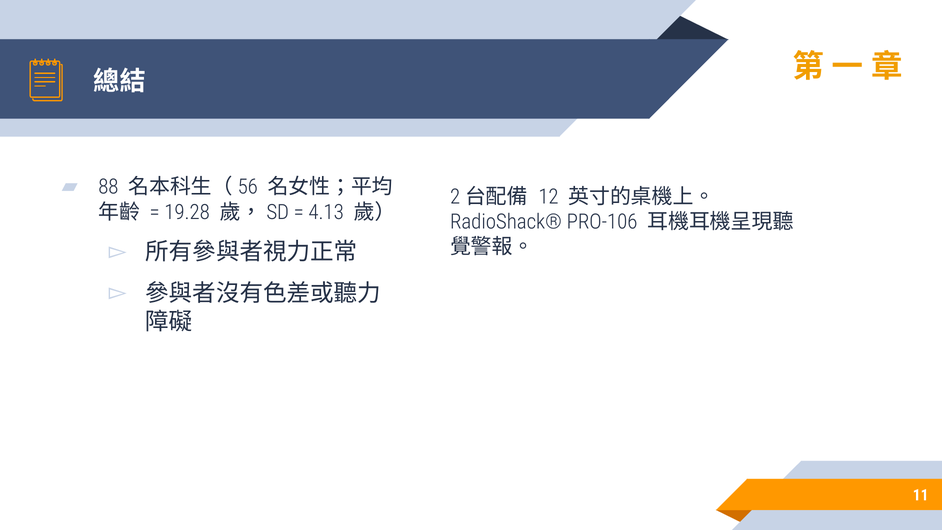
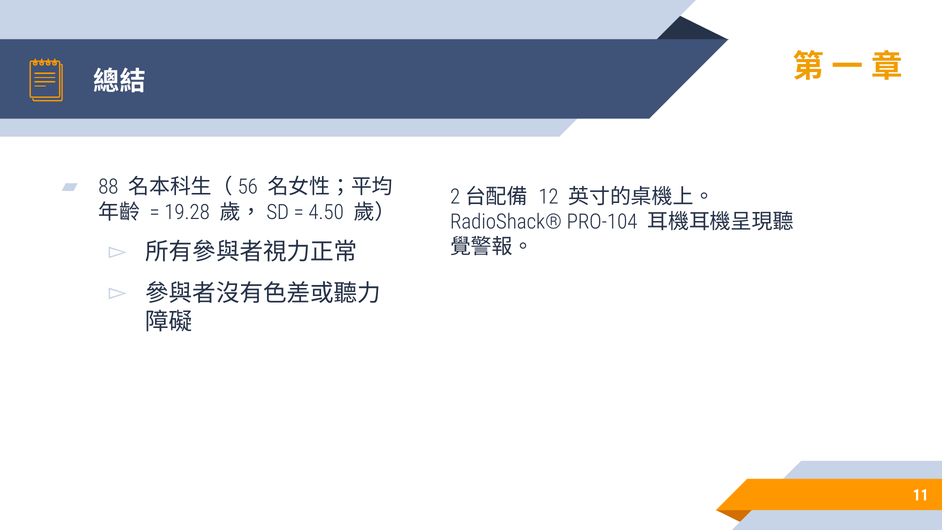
4.13: 4.13 -> 4.50 (326, 212)
PRO-106: PRO-106 -> PRO-104 (602, 222)
